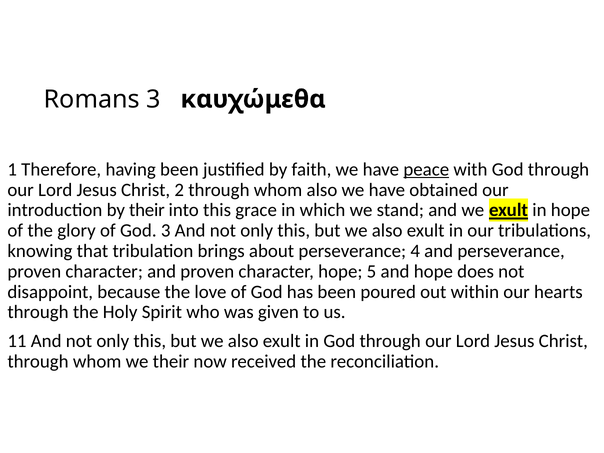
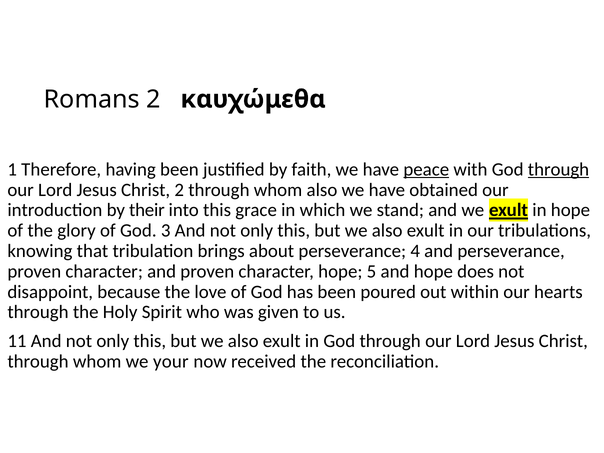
Romans 3: 3 -> 2 (154, 99)
through underline: none -> present (559, 169)
we their: their -> your (171, 361)
